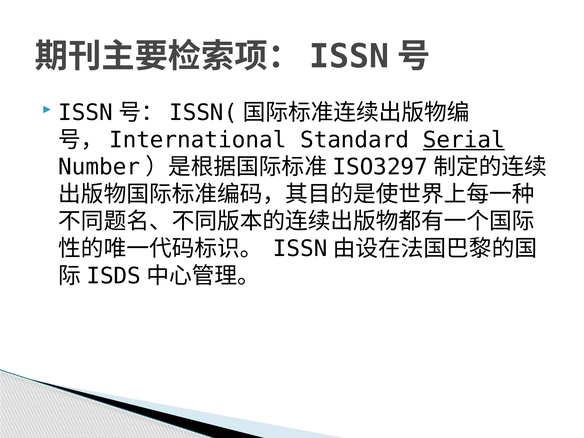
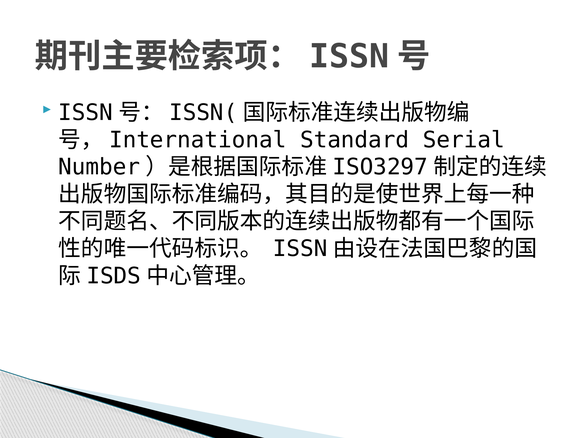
Serial underline: present -> none (464, 140)
